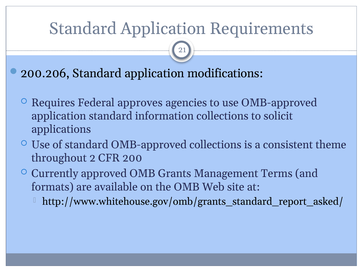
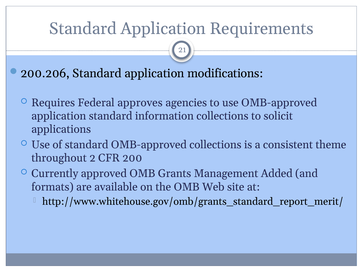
Terms: Terms -> Added (277, 174)
http://www.whitehouse.gov/omb/grants_standard_report_asked/: http://www.whitehouse.gov/omb/grants_standard_report_asked/ -> http://www.whitehouse.gov/omb/grants_standard_report_merit/ (193, 202)
